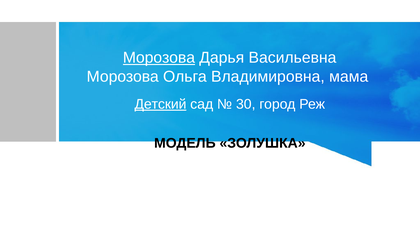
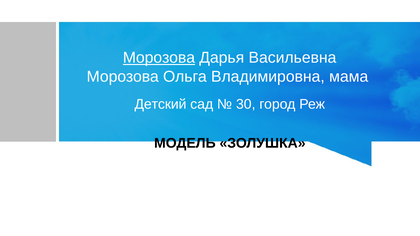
Детский underline: present -> none (160, 104)
